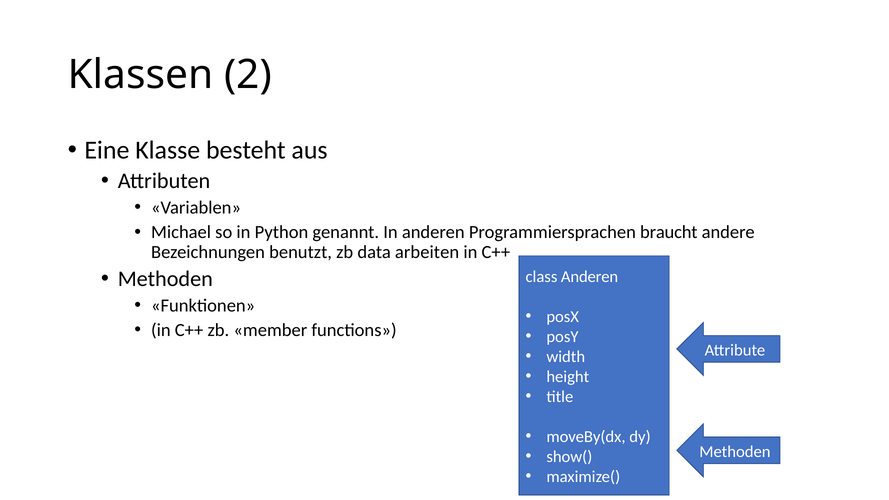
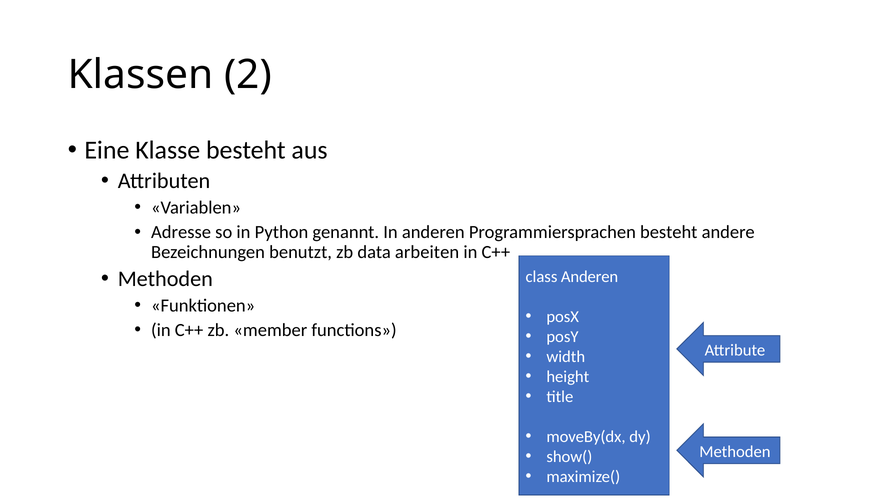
Michael: Michael -> Adresse (181, 232)
Programmiersprachen braucht: braucht -> besteht (669, 232)
